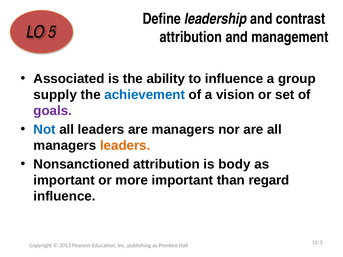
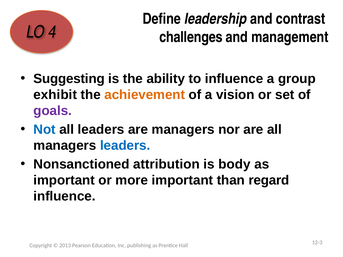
5: 5 -> 4 (52, 32)
attribution: attribution -> challenges (191, 37)
Associated: Associated -> Suggesting (69, 79)
supply: supply -> exhibit (55, 95)
achievement colour: blue -> orange (145, 95)
leaders colour: orange -> blue (125, 146)
